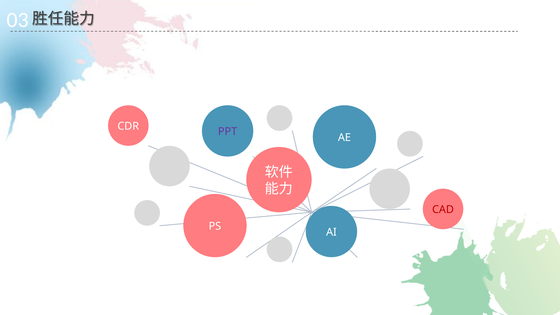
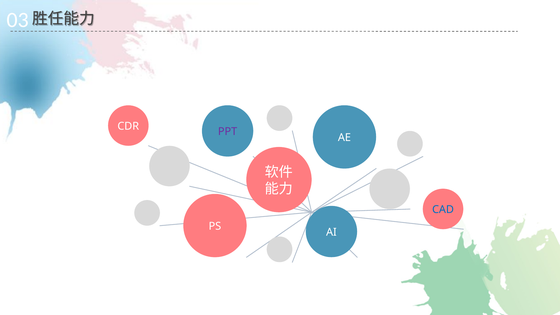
CAD colour: red -> blue (443, 210)
